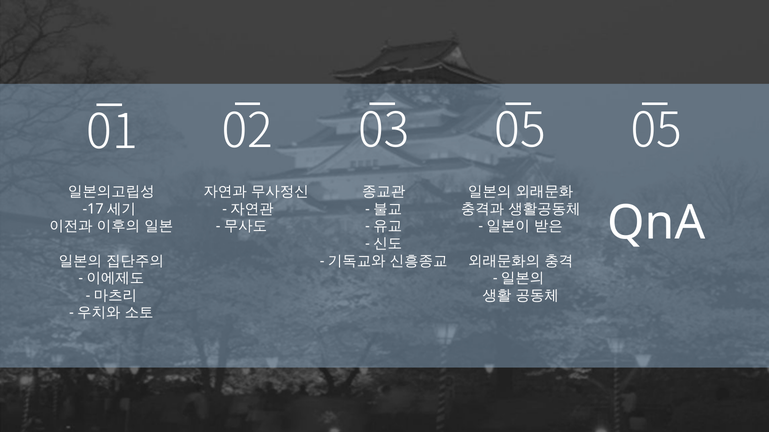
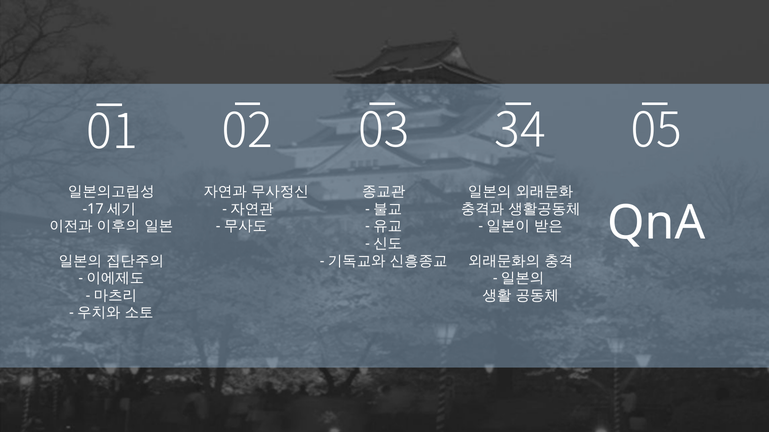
03 05: 05 -> 34 (520, 131)
